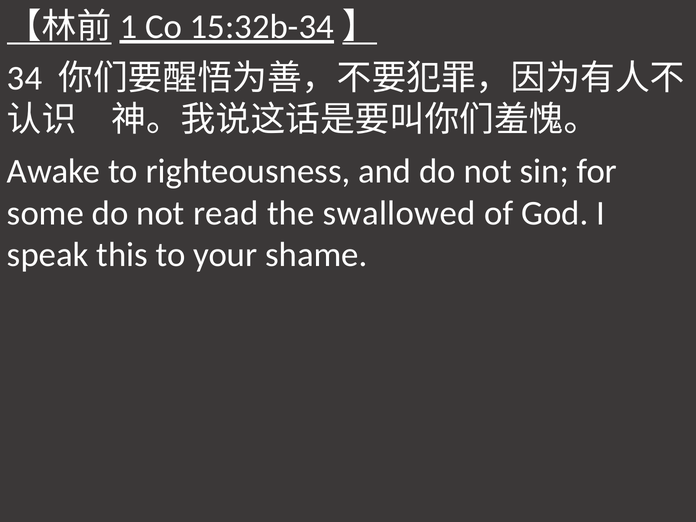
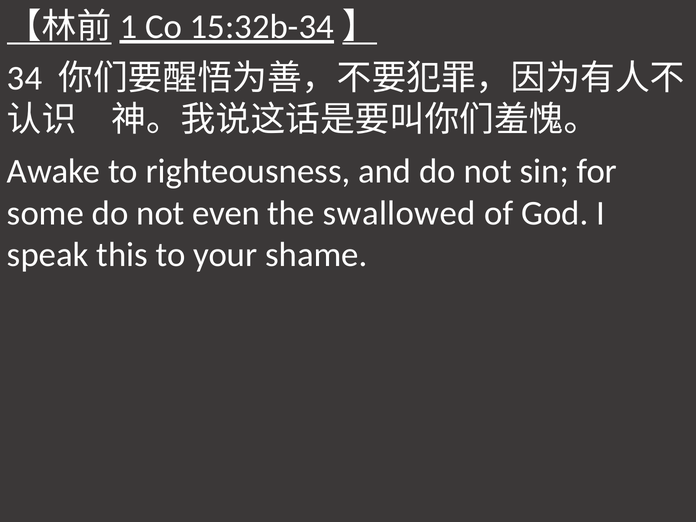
read: read -> even (226, 213)
